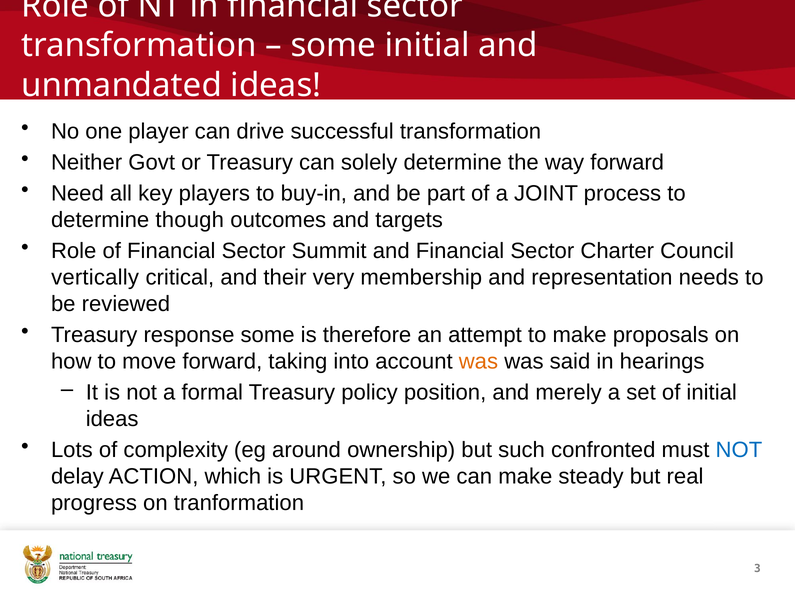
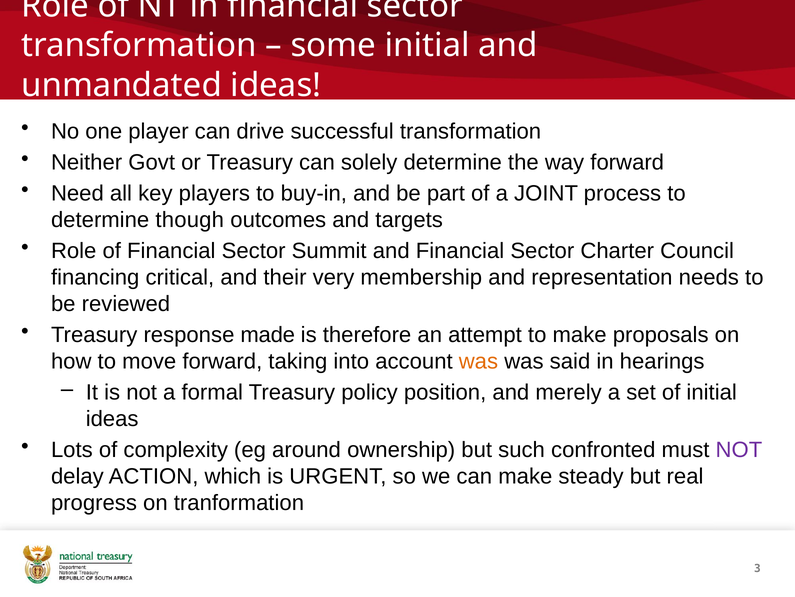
vertically: vertically -> financing (95, 277)
response some: some -> made (268, 335)
NOT colour: blue -> purple (739, 449)
